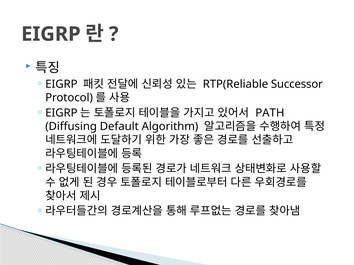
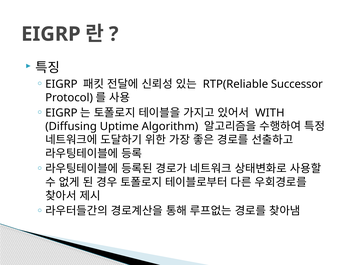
PATH: PATH -> WITH (270, 113)
Default: Default -> Uptime (119, 127)
